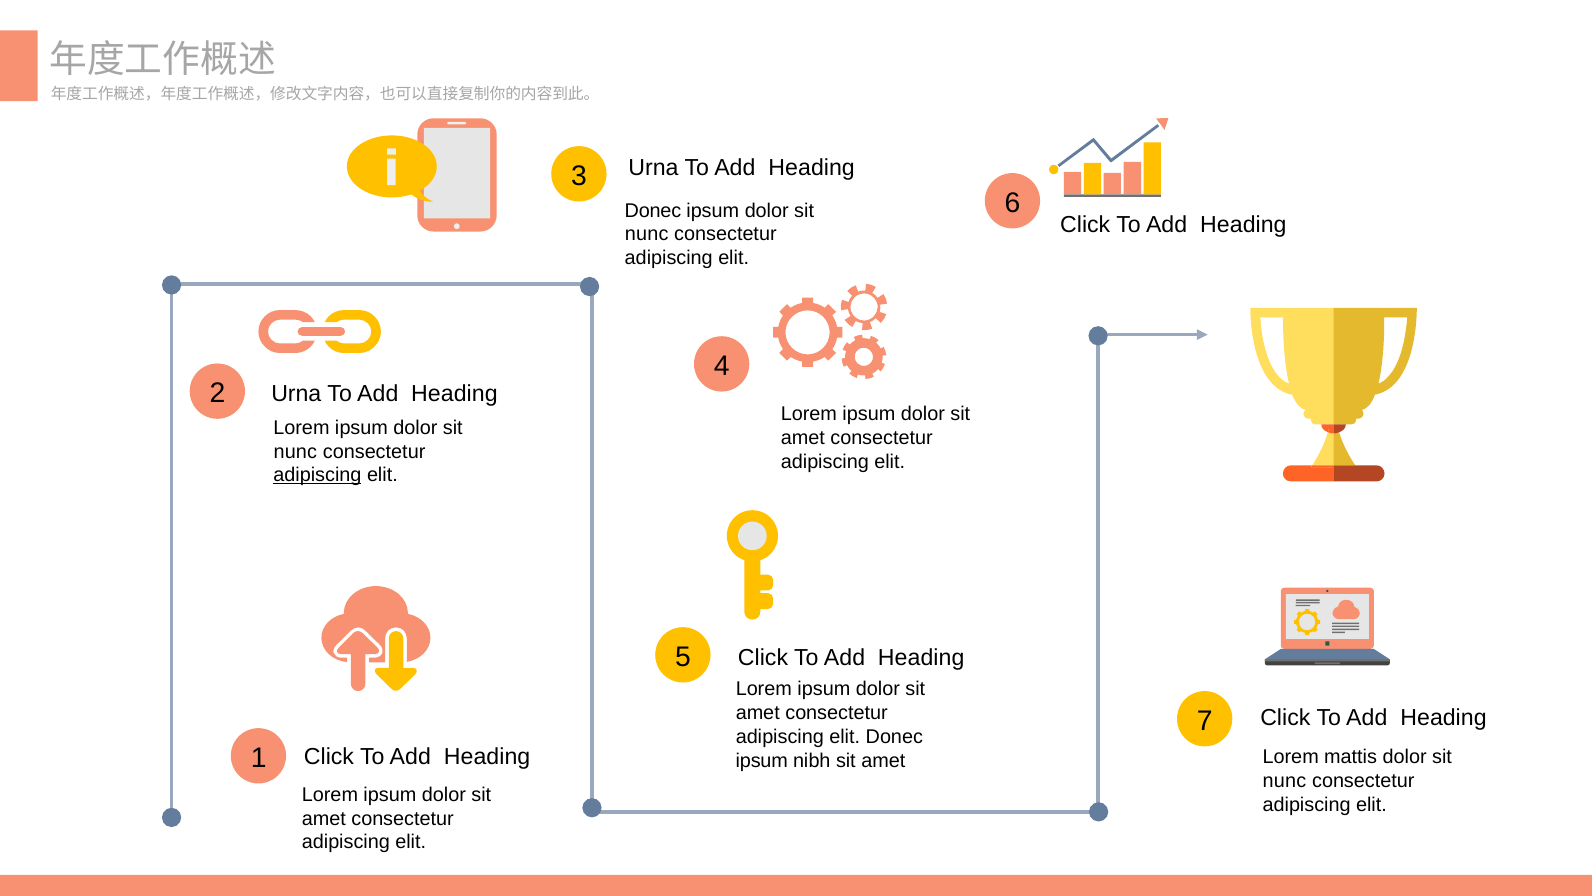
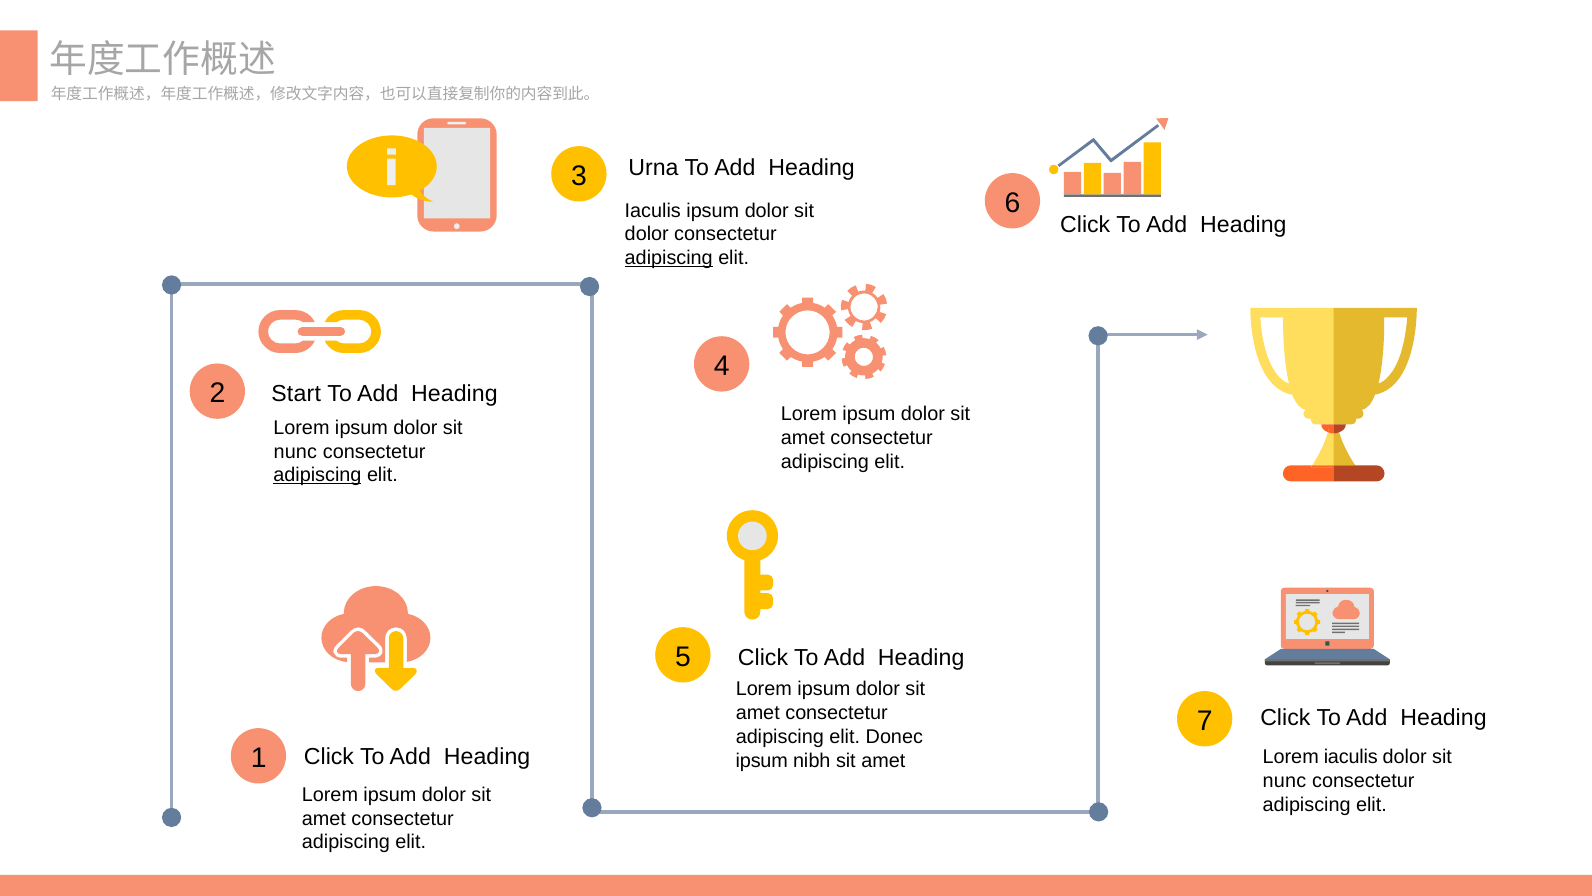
Donec: Donec -> Iaculis (653, 210)
nunc: nunc -> dolor (647, 234)
adipiscing underline: none -> present (669, 258)
Urna: Urna -> Start (296, 394)
Lorem mattis: mattis -> iaculis (1351, 757)
